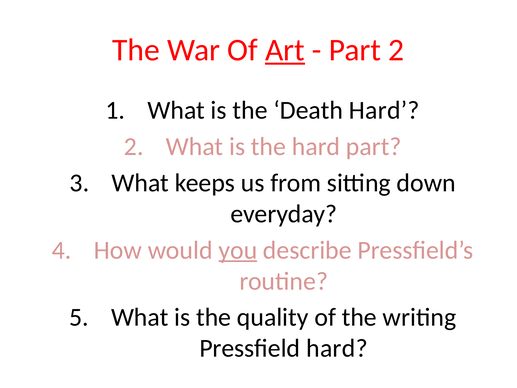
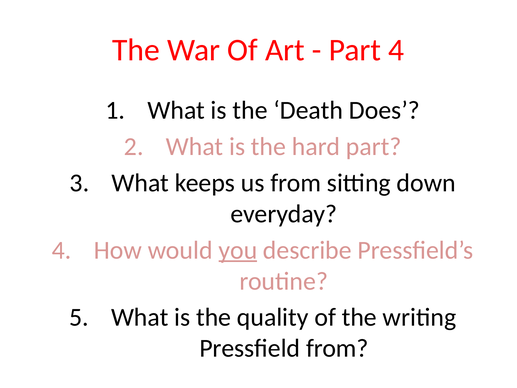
Art underline: present -> none (285, 50)
Part 2: 2 -> 4 (396, 50)
Death Hard: Hard -> Does (384, 110)
Pressfield hard: hard -> from (337, 348)
